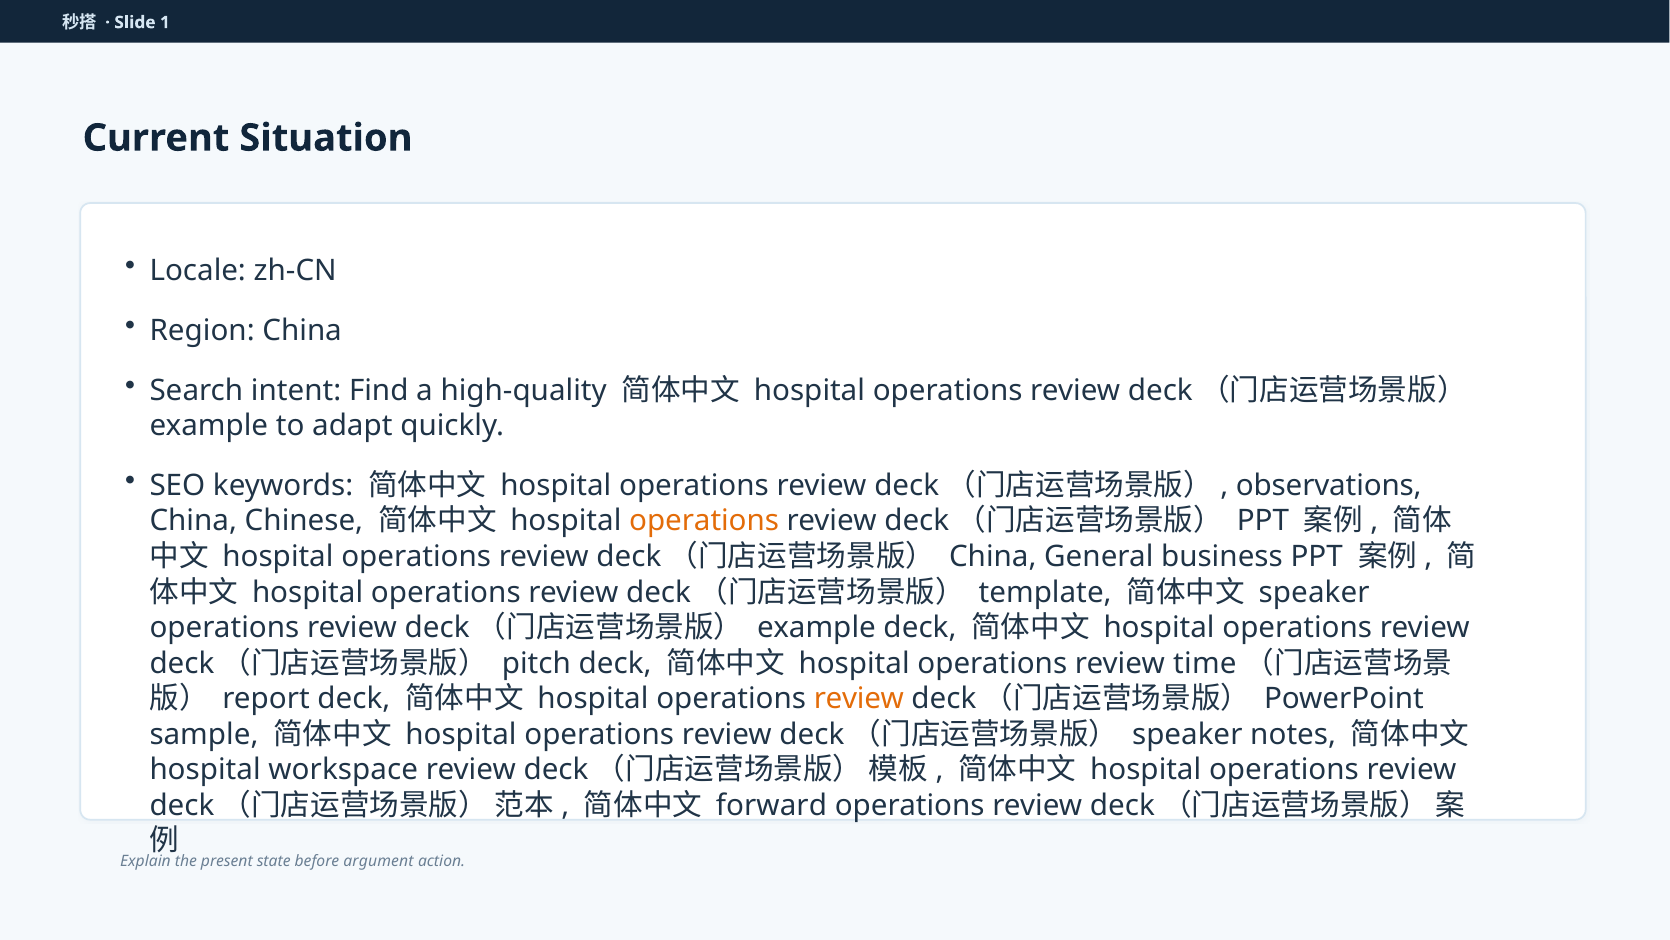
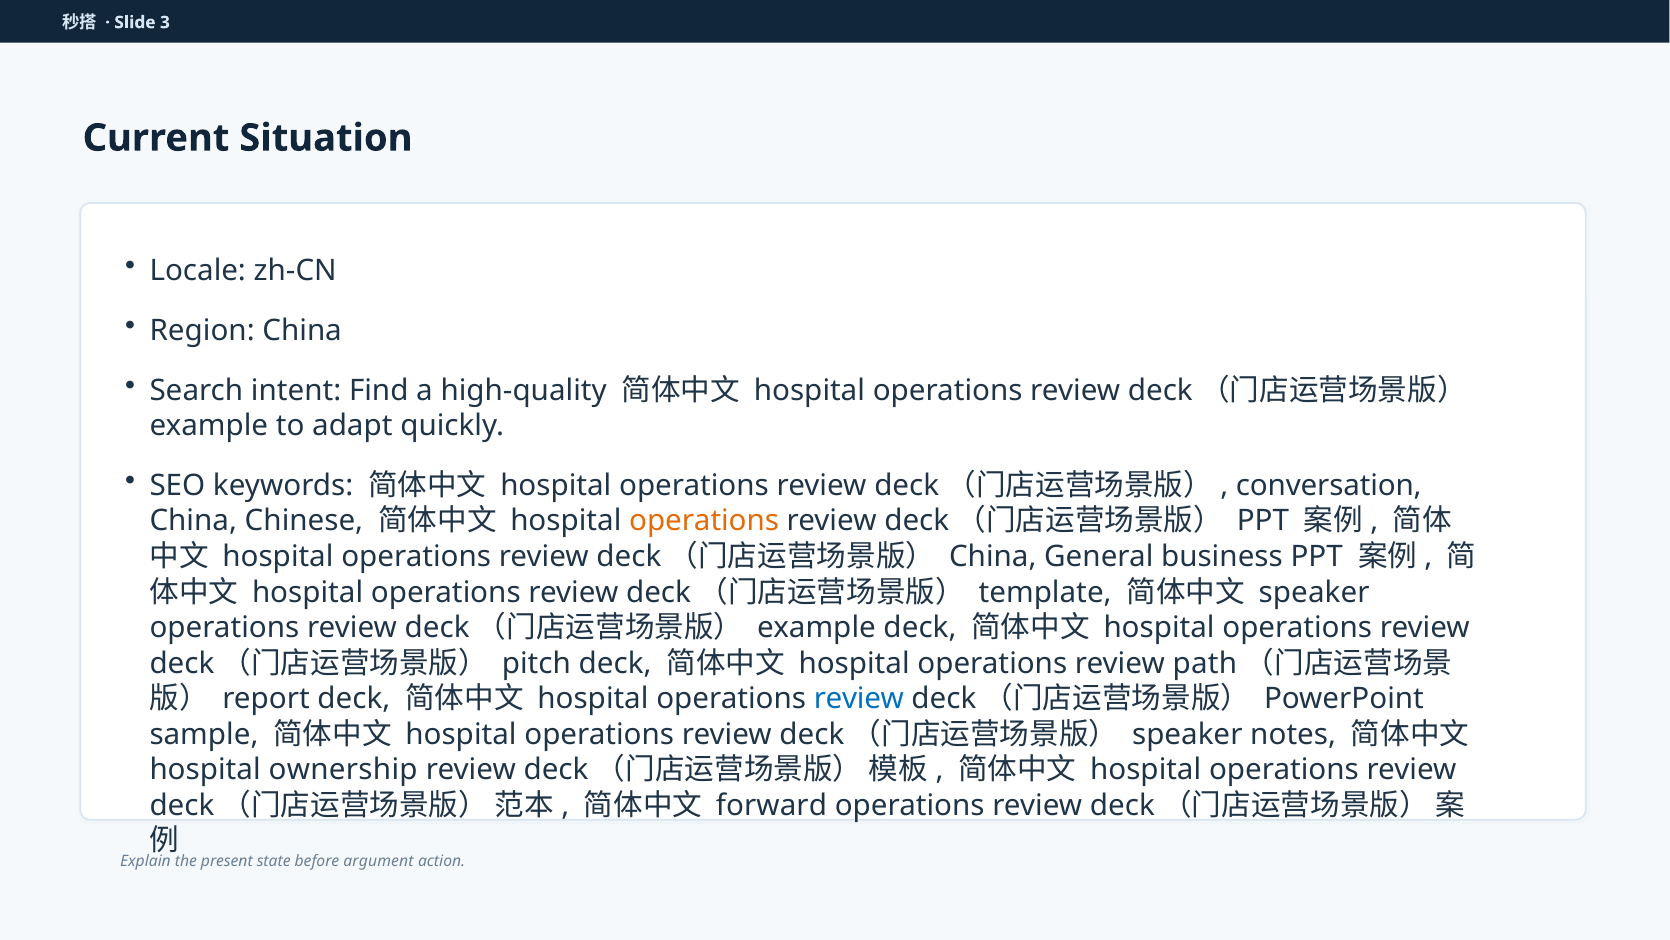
1: 1 -> 3 (165, 22)
observations: observations -> conversation (1329, 485)
time: time -> path (1205, 663)
review colour: orange -> blue (859, 698)
workspace: workspace -> ownership (343, 769)
